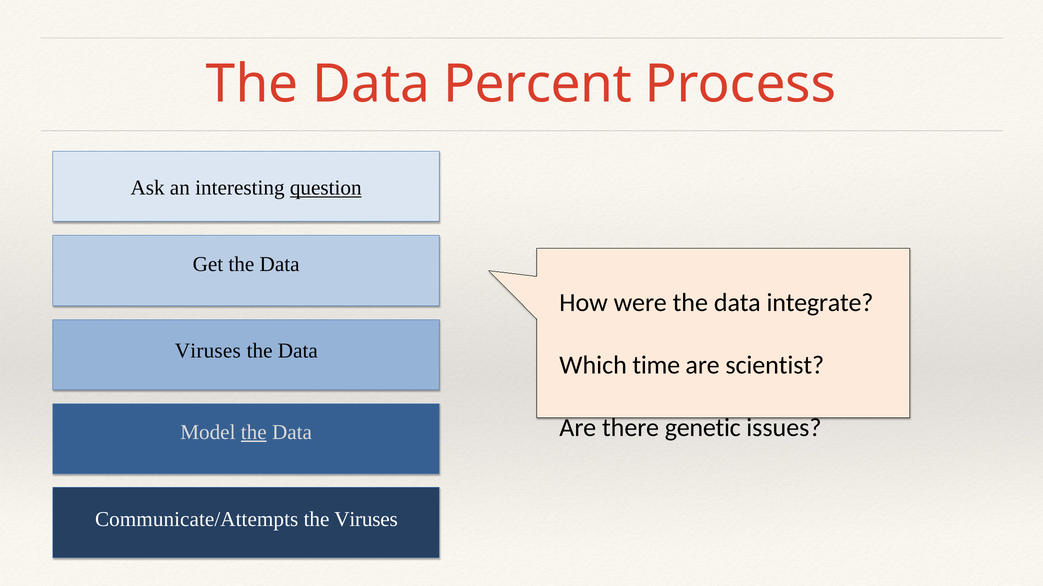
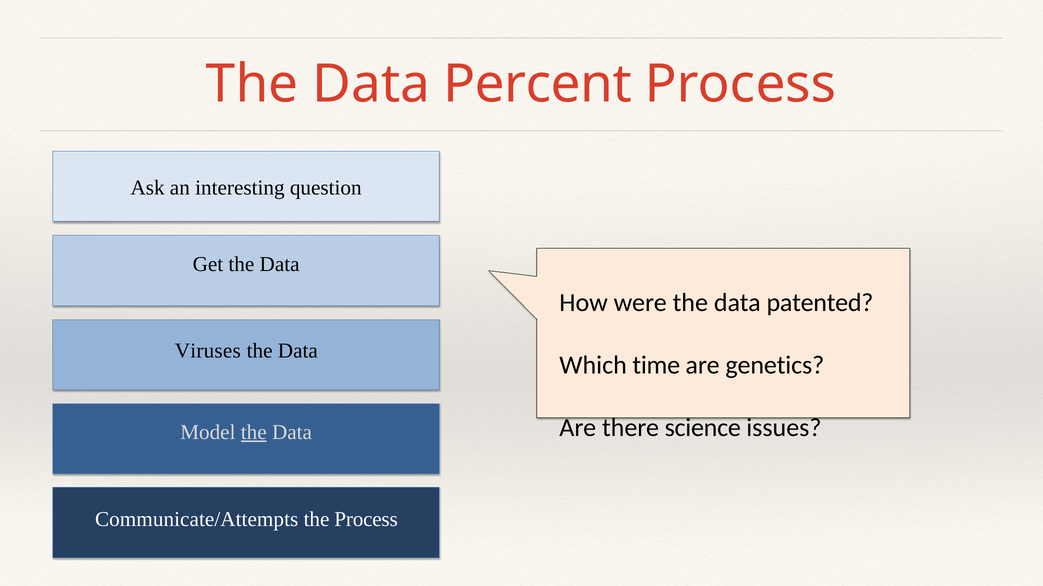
question underline: present -> none (326, 188)
integrate: integrate -> patented (820, 303)
scientist: scientist -> genetics (775, 366)
genetic: genetic -> science (703, 428)
the Viruses: Viruses -> Process (366, 520)
